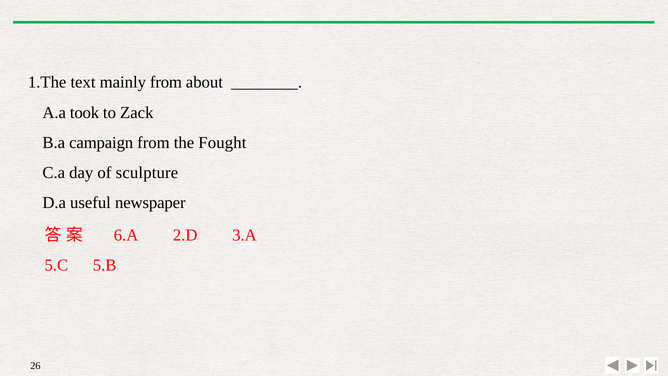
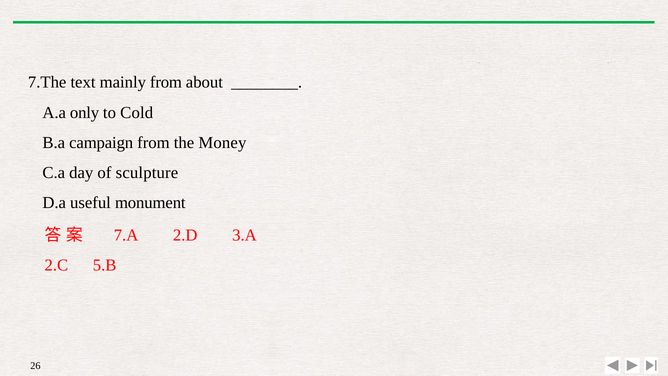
1.The: 1.The -> 7.The (47, 82)
took: took -> only (85, 113)
Zack: Zack -> Cold (137, 113)
Fought: Fought -> Money (222, 143)
newspaper: newspaper -> monument (150, 203)
6.A: 6.A -> 7.A (126, 235)
5.C: 5.C -> 2.C (56, 265)
